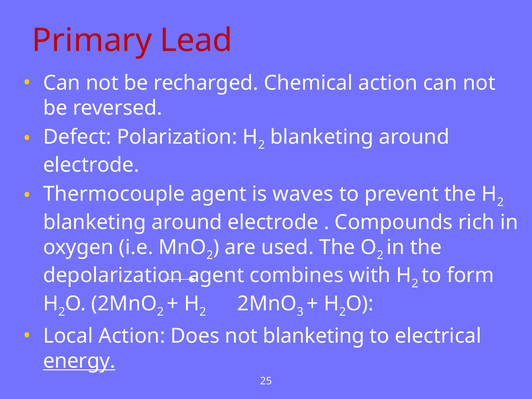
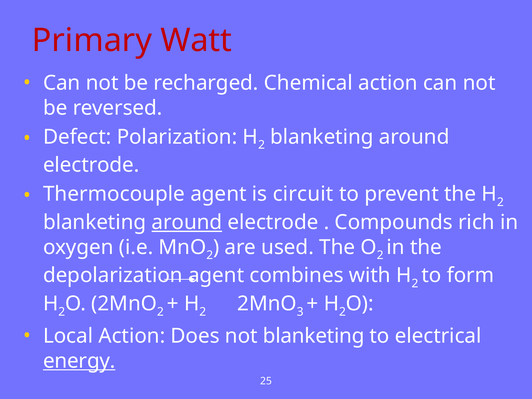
Lead: Lead -> Watt (196, 40)
waves: waves -> circuit (303, 194)
around underline: none -> present (187, 222)
